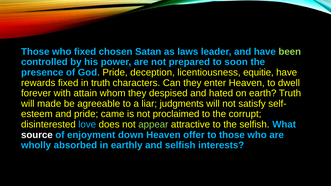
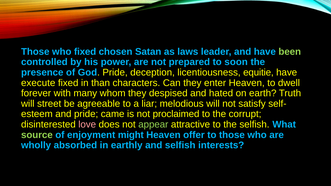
rewards: rewards -> execute (38, 83)
in truth: truth -> than (101, 83)
attain: attain -> many (85, 93)
made: made -> street (49, 104)
judgments: judgments -> melodious (182, 104)
love colour: light blue -> pink (87, 125)
source colour: white -> light green (37, 135)
down: down -> might (131, 135)
